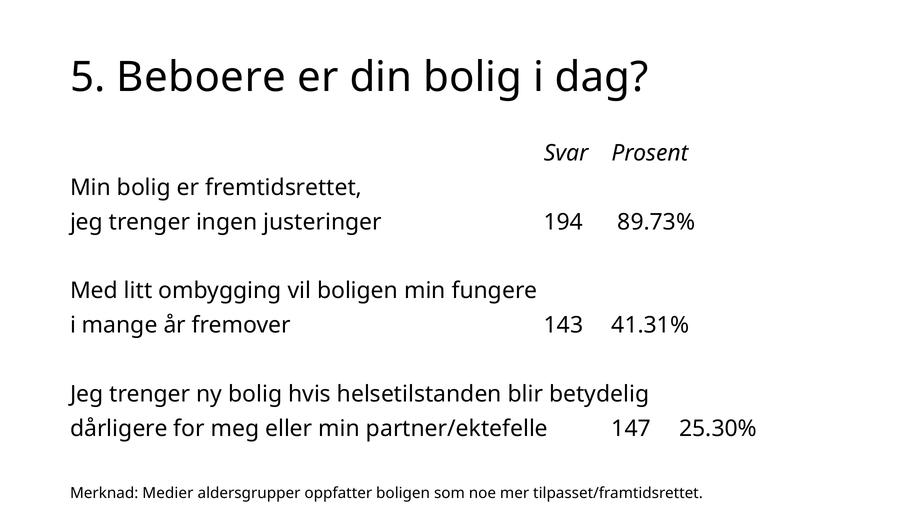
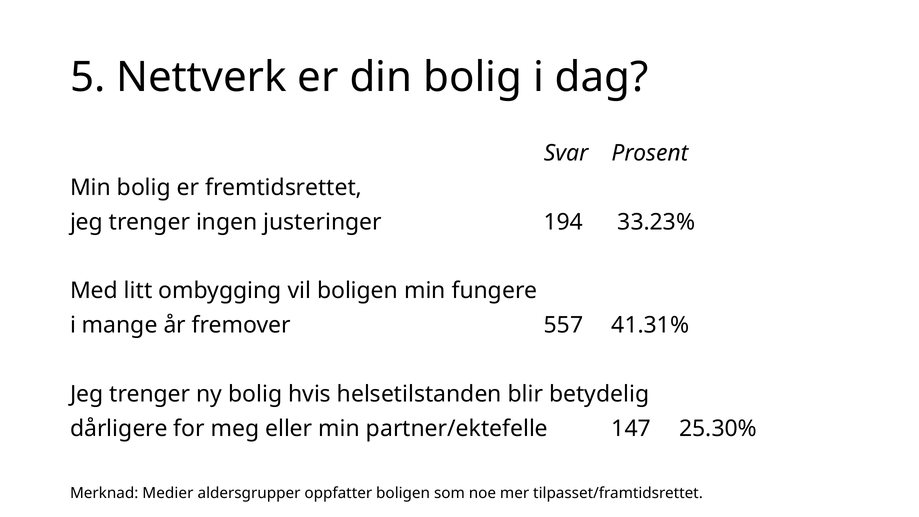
Beboere: Beboere -> Nettverk (201, 77)
89.73%: 89.73% -> 33.23% (656, 222)
143: 143 -> 557 (563, 325)
